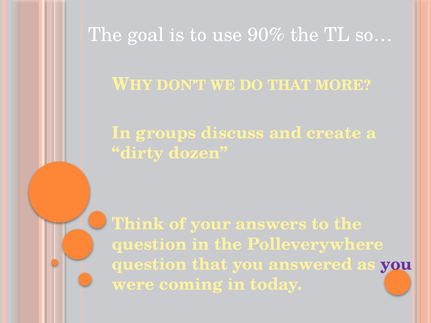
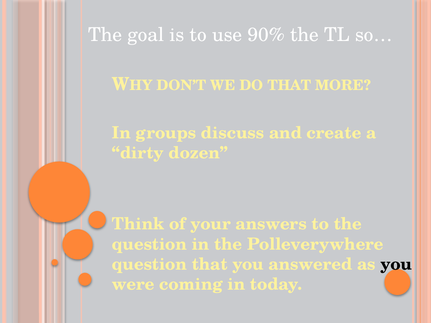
you colour: purple -> black (396, 265)
